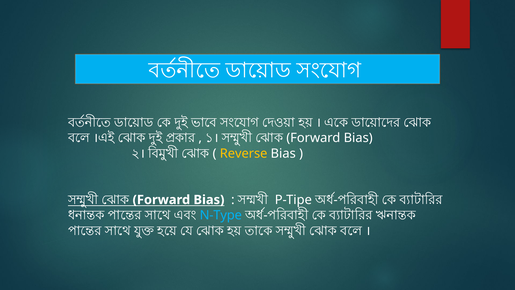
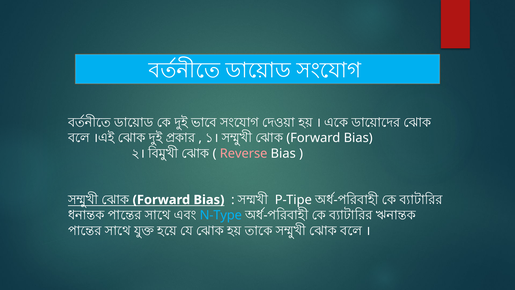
Reverse colour: yellow -> pink (244, 153)
